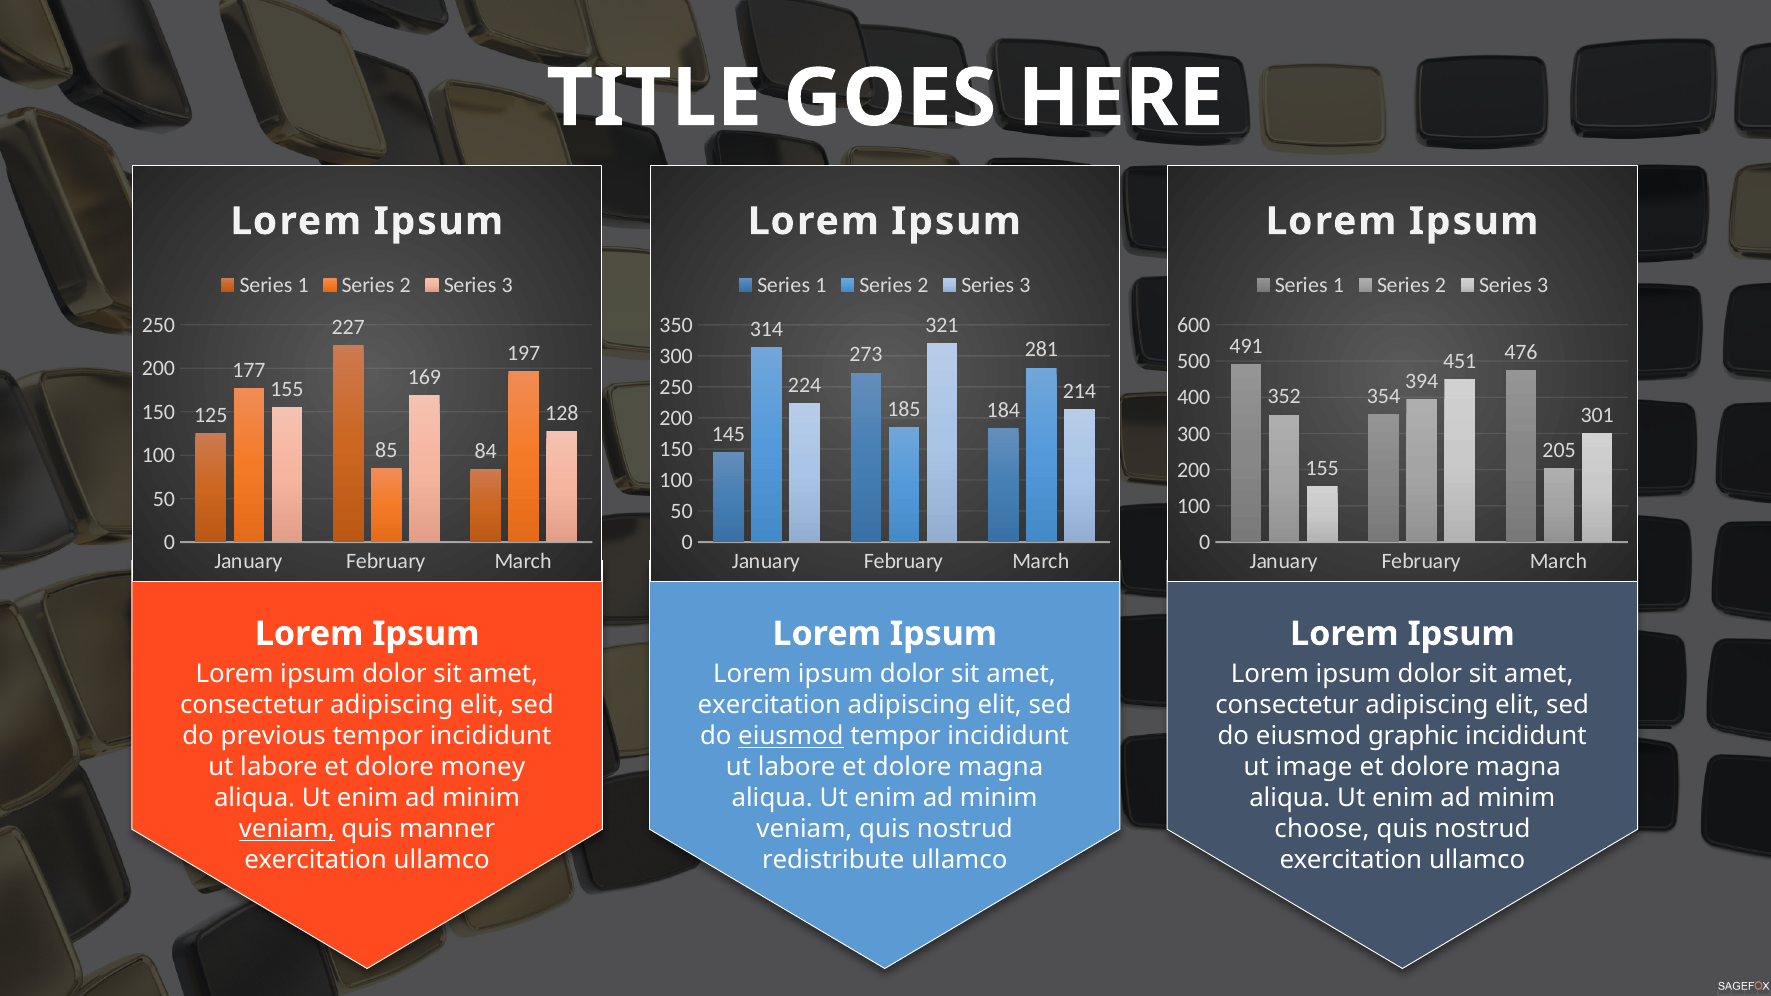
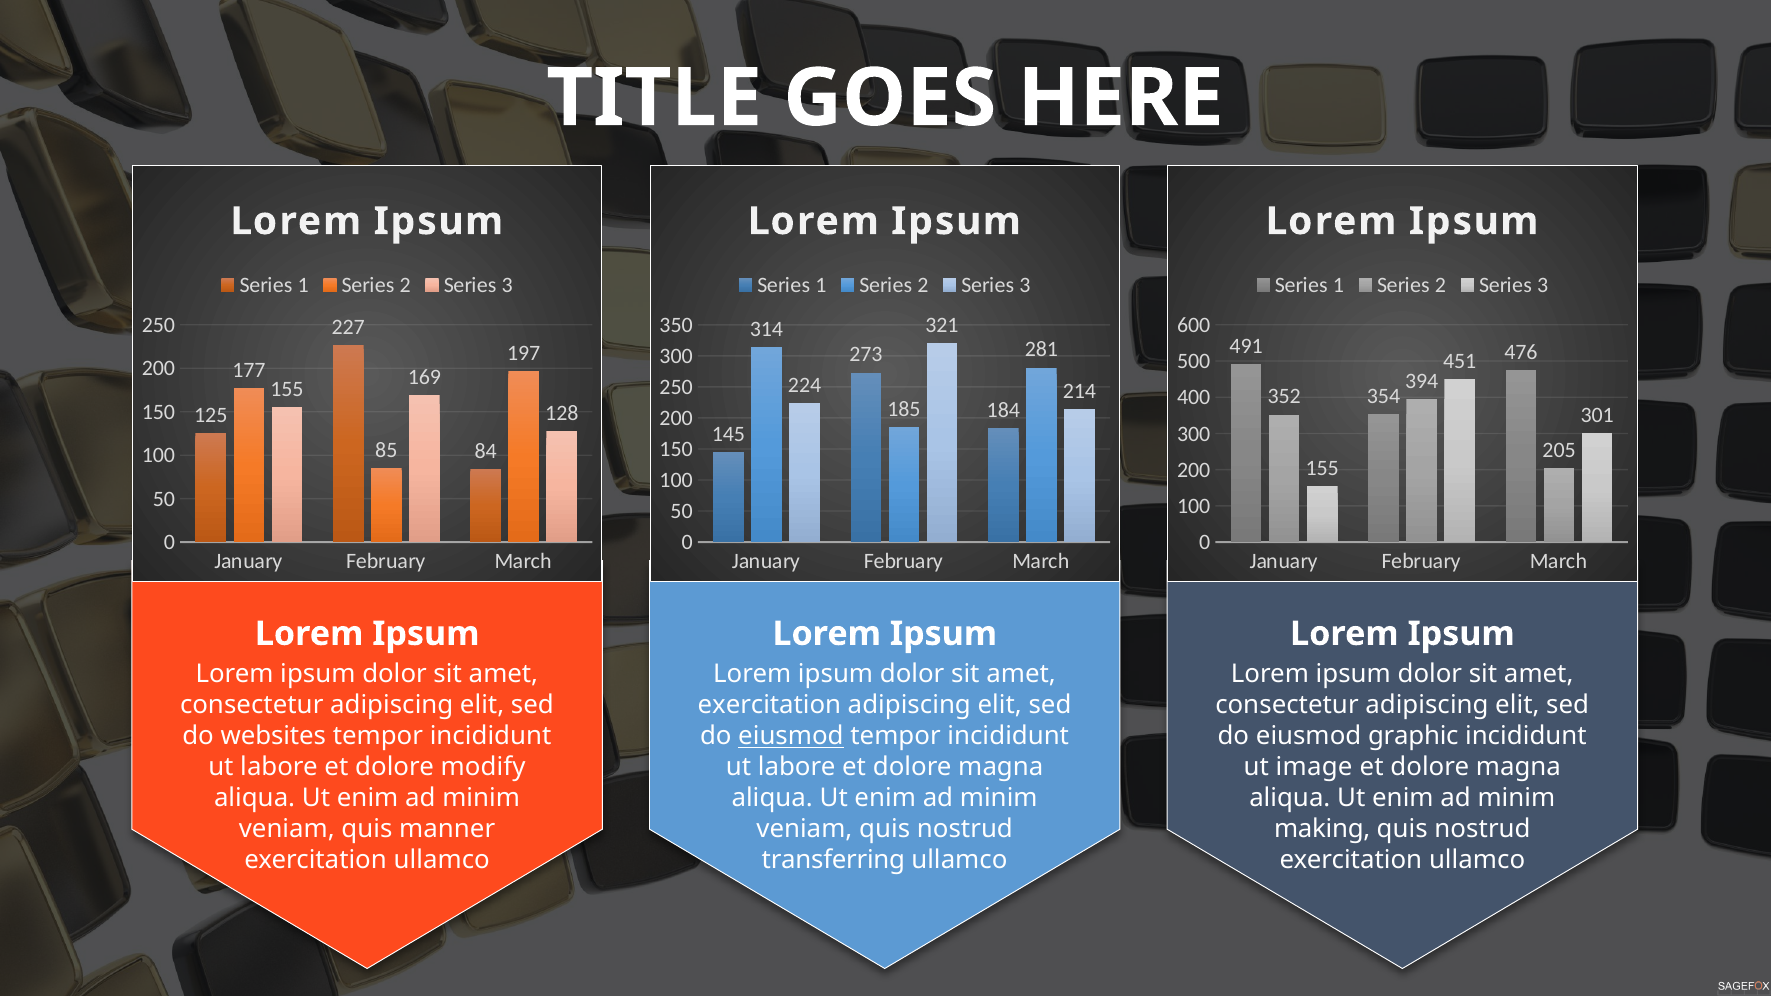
previous: previous -> websites (273, 736)
money: money -> modify (483, 767)
veniam underline: present -> none (287, 829)
choose: choose -> making (1322, 829)
redistribute: redistribute -> transferring (833, 860)
